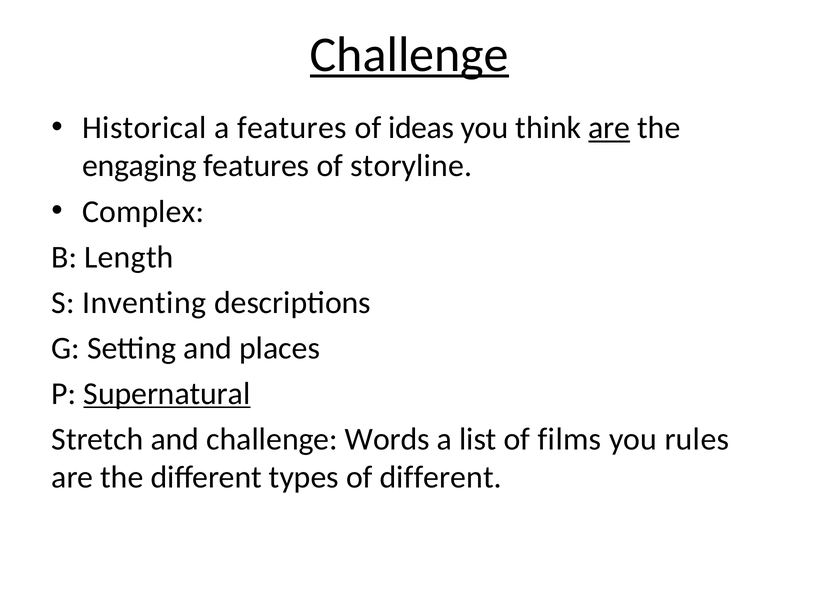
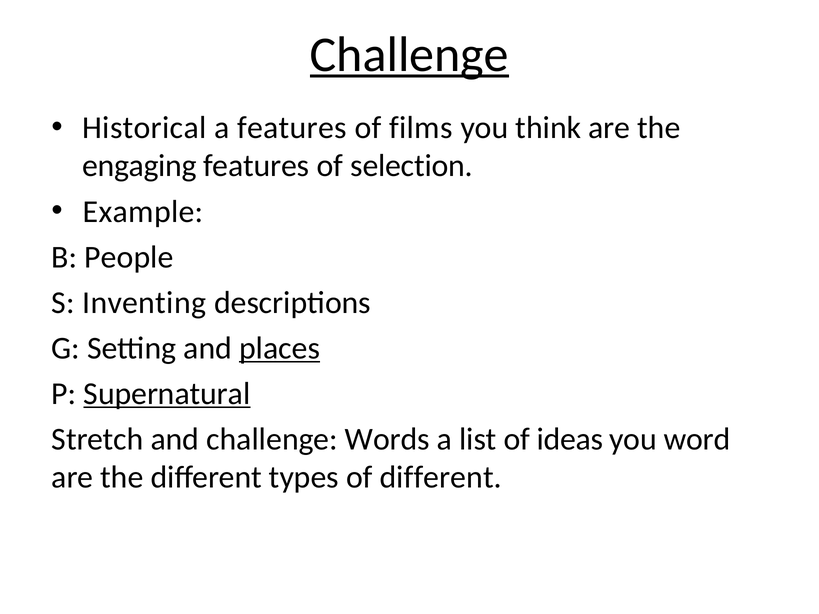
ideas: ideas -> films (421, 128)
are underline: present -> none (609, 128)
storyline: storyline -> selection (412, 166)
Complex: Complex -> Example (143, 212)
Length: Length -> People (129, 257)
places underline: none -> present (280, 348)
films: films -> ideas (570, 439)
rules: rules -> word (697, 439)
